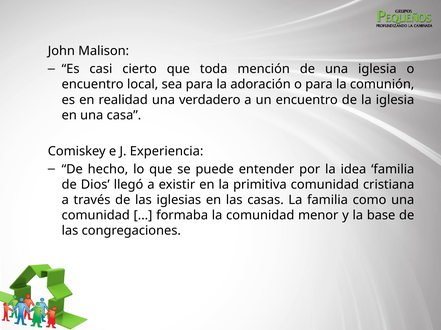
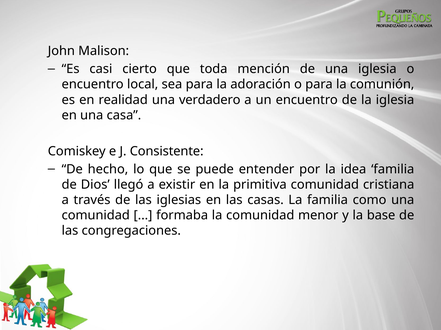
Experiencia: Experiencia -> Consistente (167, 151)
